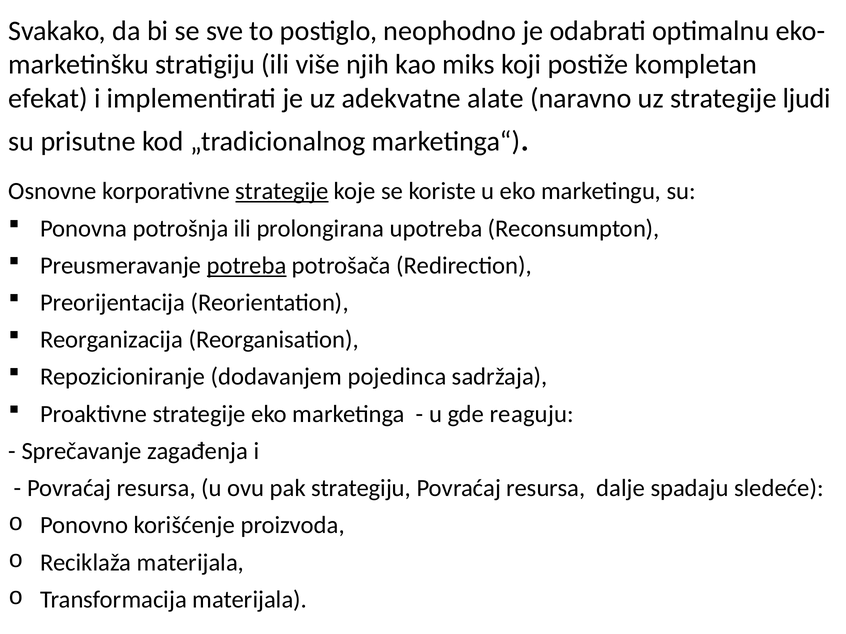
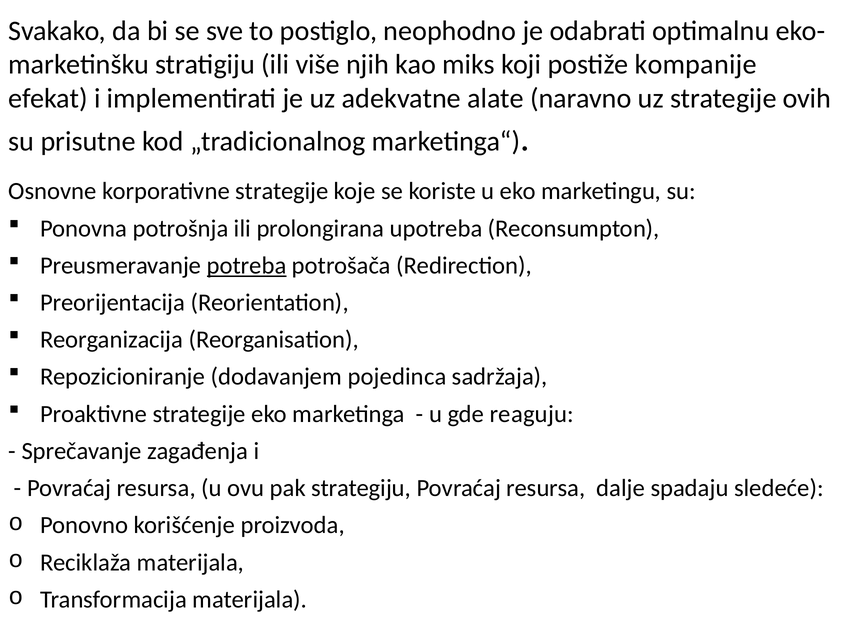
kompletan: kompletan -> kompanije (696, 65)
ljudi: ljudi -> ovih (807, 99)
strategije underline: present -> none (282, 191)
